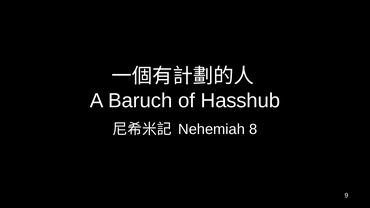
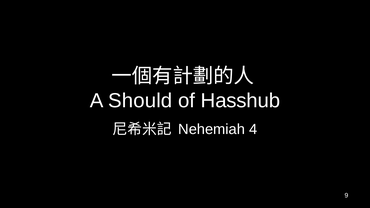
Baruch: Baruch -> Should (140, 101)
8: 8 -> 4 (253, 129)
